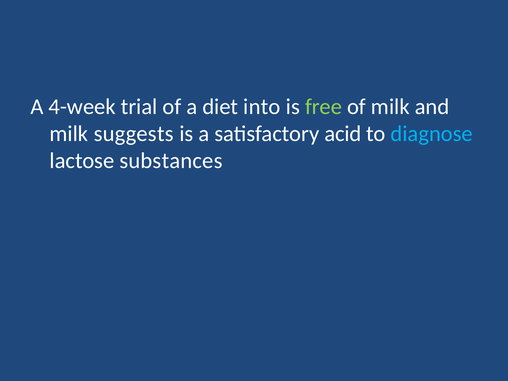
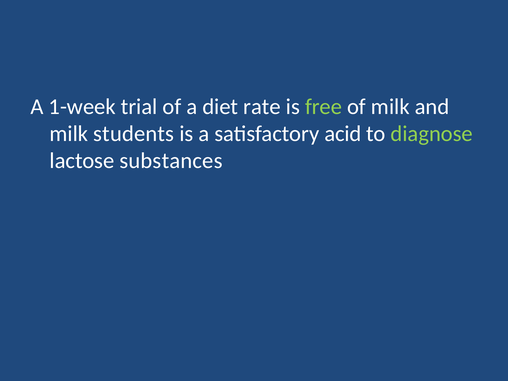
4-week: 4-week -> 1-week (82, 107)
into: into -> rate (262, 107)
suggests: suggests -> students (134, 134)
diagnose colour: light blue -> light green (432, 134)
